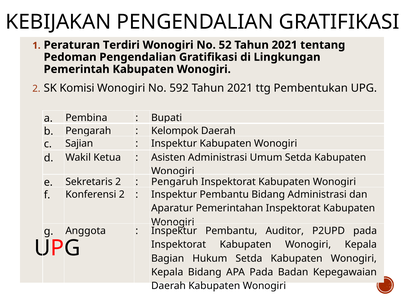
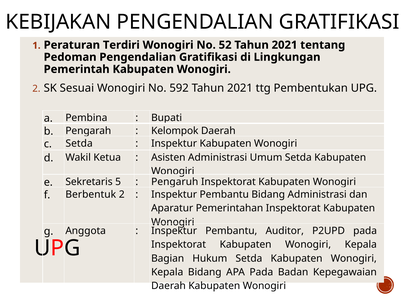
Komisi: Komisi -> Sesuai (77, 88)
c Sajian: Sajian -> Setda (79, 144)
Sekretaris 2: 2 -> 5 (118, 182)
Konferensi: Konferensi -> Berbentuk (91, 195)
